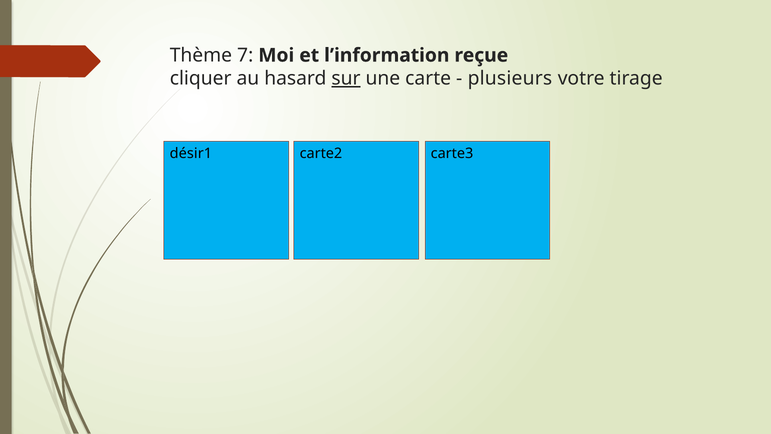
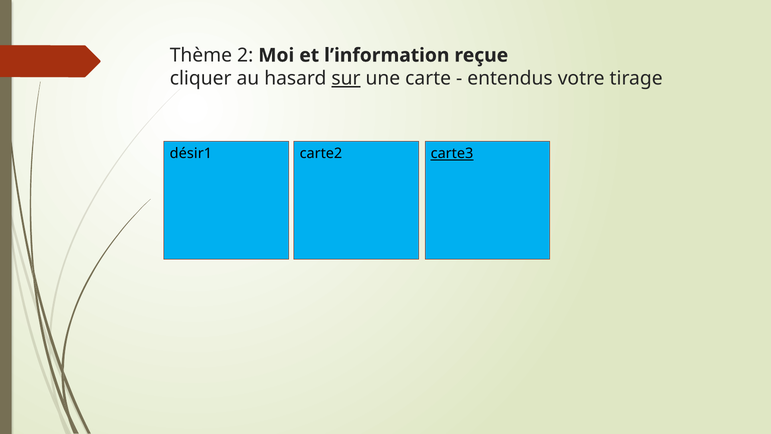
7: 7 -> 2 (245, 55)
plusieurs: plusieurs -> entendus (510, 78)
carte3 underline: none -> present (452, 154)
